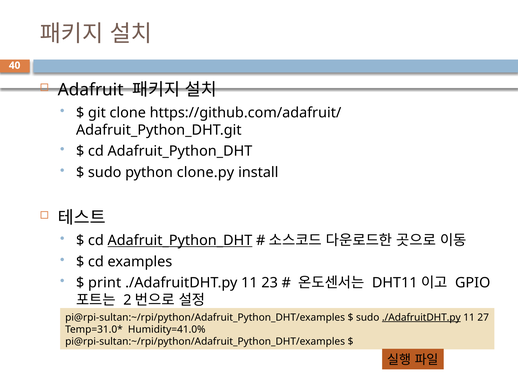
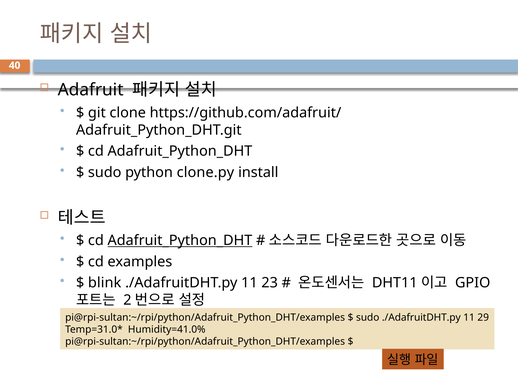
print: print -> blink (105, 283)
./AdafruitDHT.py underline: present -> none (421, 318)
27: 27 -> 29 (483, 318)
